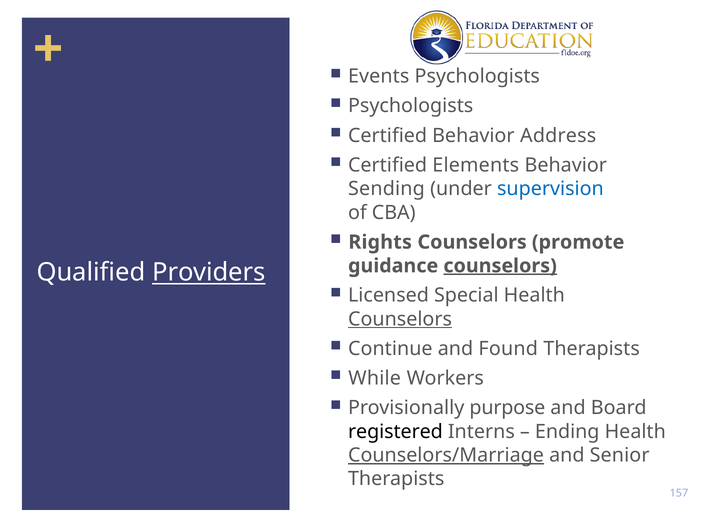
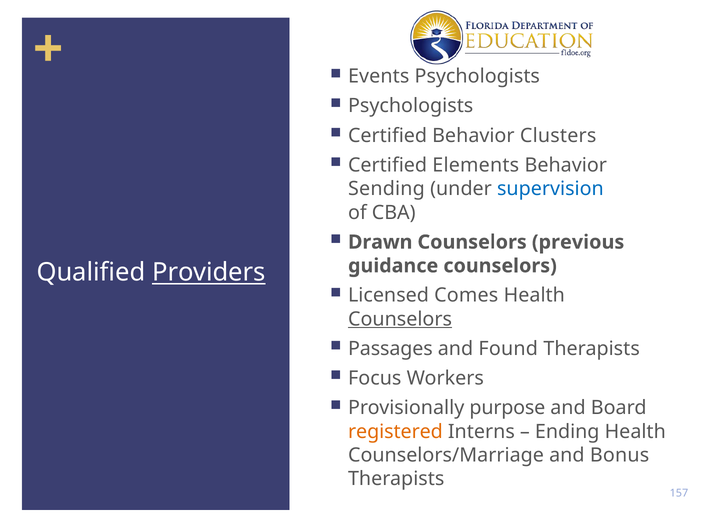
Address: Address -> Clusters (558, 136)
Rights: Rights -> Drawn (380, 242)
promote: promote -> previous (578, 242)
counselors underline: present -> none (500, 266)
Special: Special -> Comes (466, 295)
Continue: Continue -> Passages (390, 349)
While: While -> Focus (375, 378)
registered colour: black -> orange (395, 431)
Counselors/Marriage underline: present -> none (446, 455)
Senior: Senior -> Bonus (620, 455)
